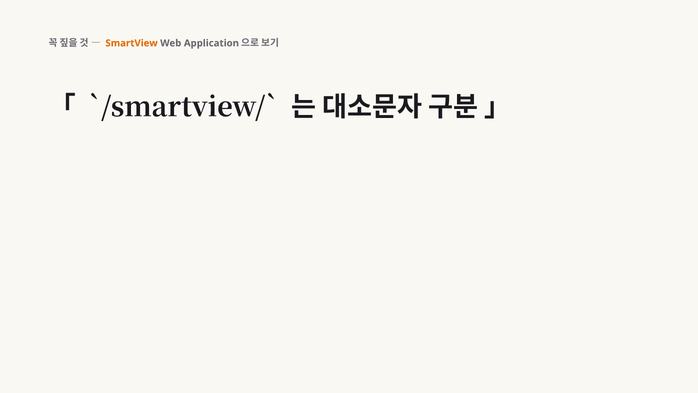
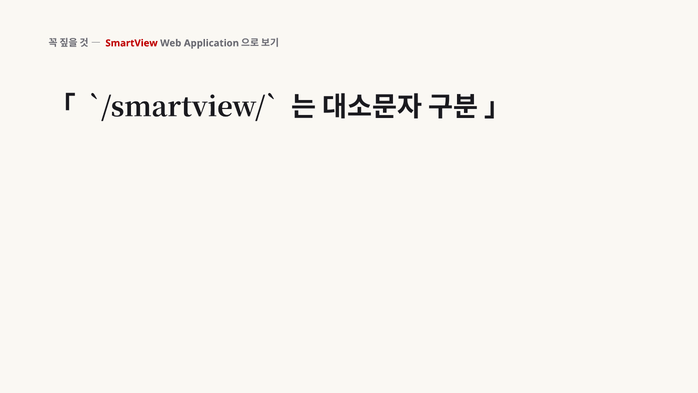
SmartView colour: orange -> red (132, 43)
